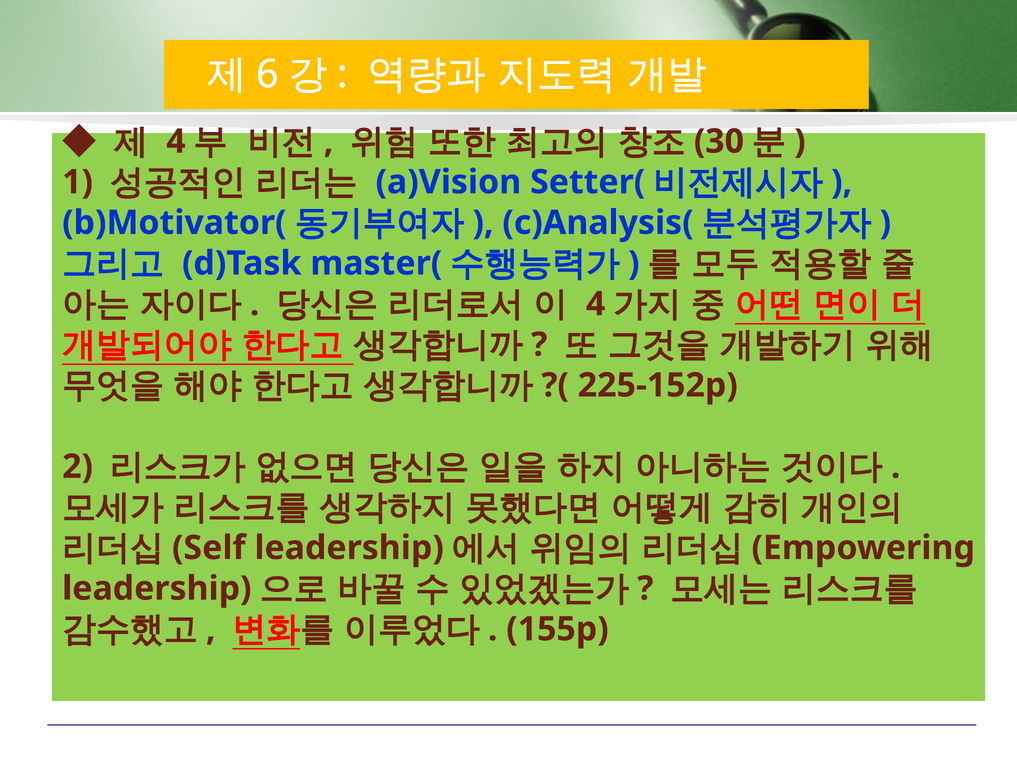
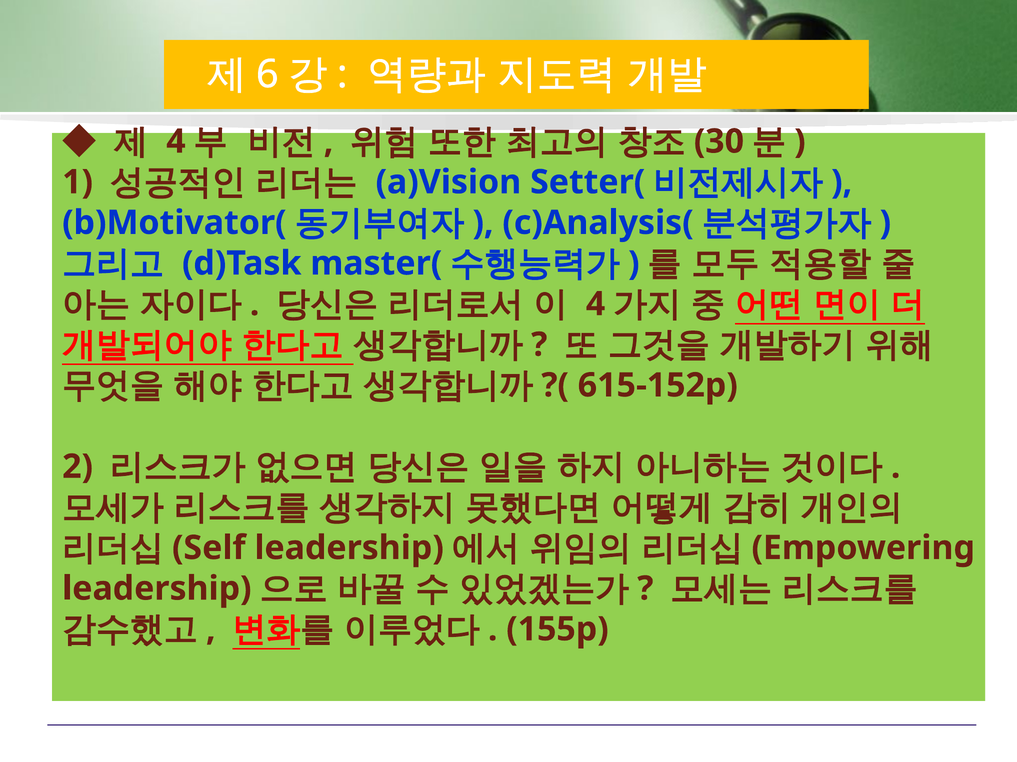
225-152p: 225-152p -> 615-152p (658, 386)
